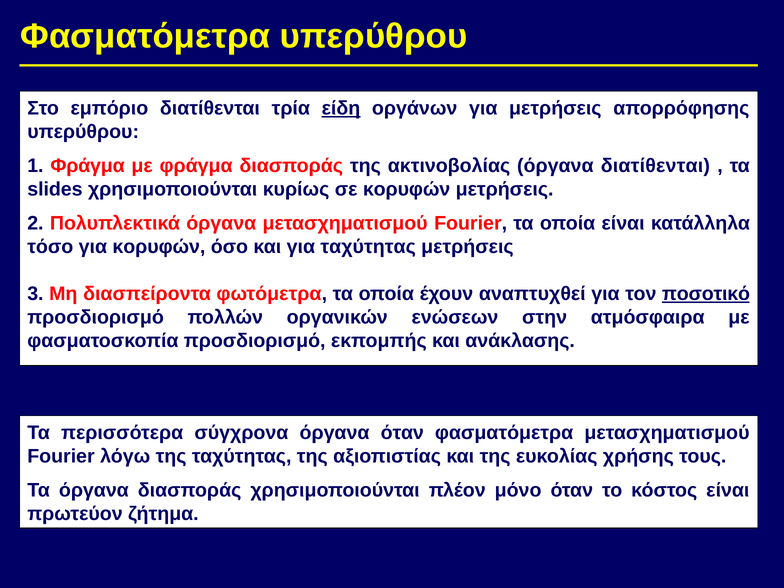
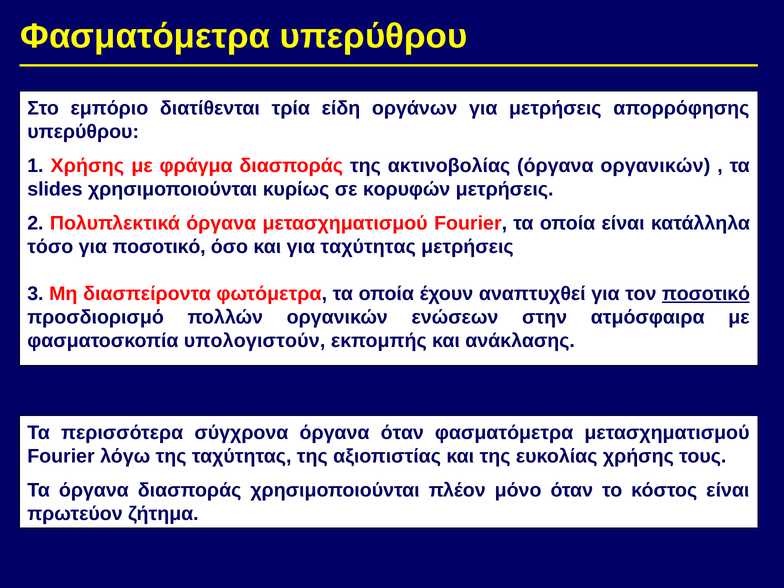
είδη underline: present -> none (341, 108)
1 Φράγμα: Φράγμα -> Χρήσης (87, 166)
όργανα διατίθενται: διατίθενται -> οργανικών (655, 166)
για κορυφών: κορυφών -> ποσοτικό (159, 247)
φασματοσκοπία προσδιορισμό: προσδιορισμό -> υπολογιστούν (255, 341)
